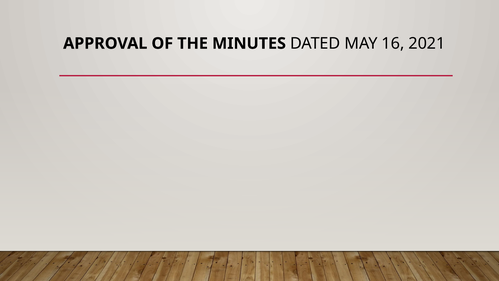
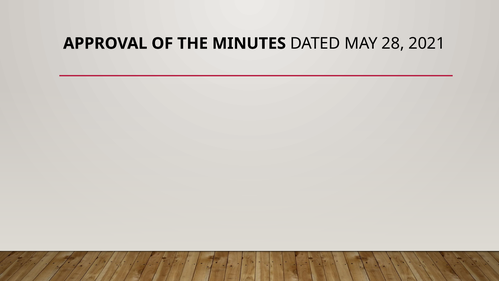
16: 16 -> 28 (393, 43)
